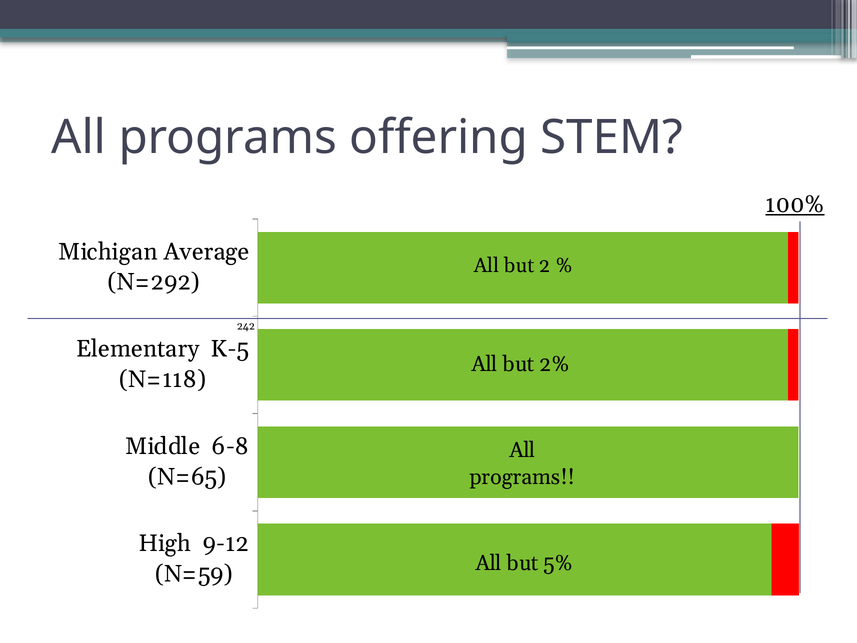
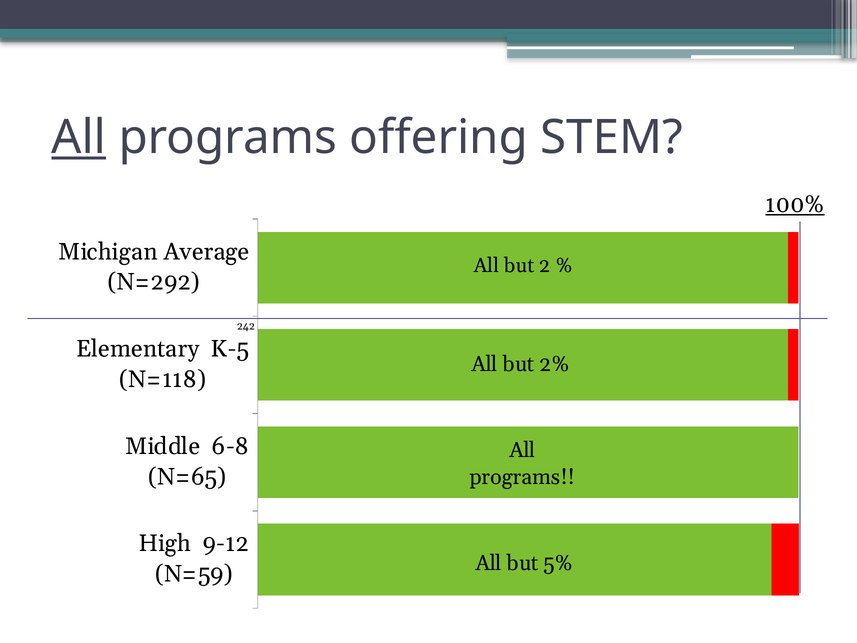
All underline: none -> present (79, 137)
